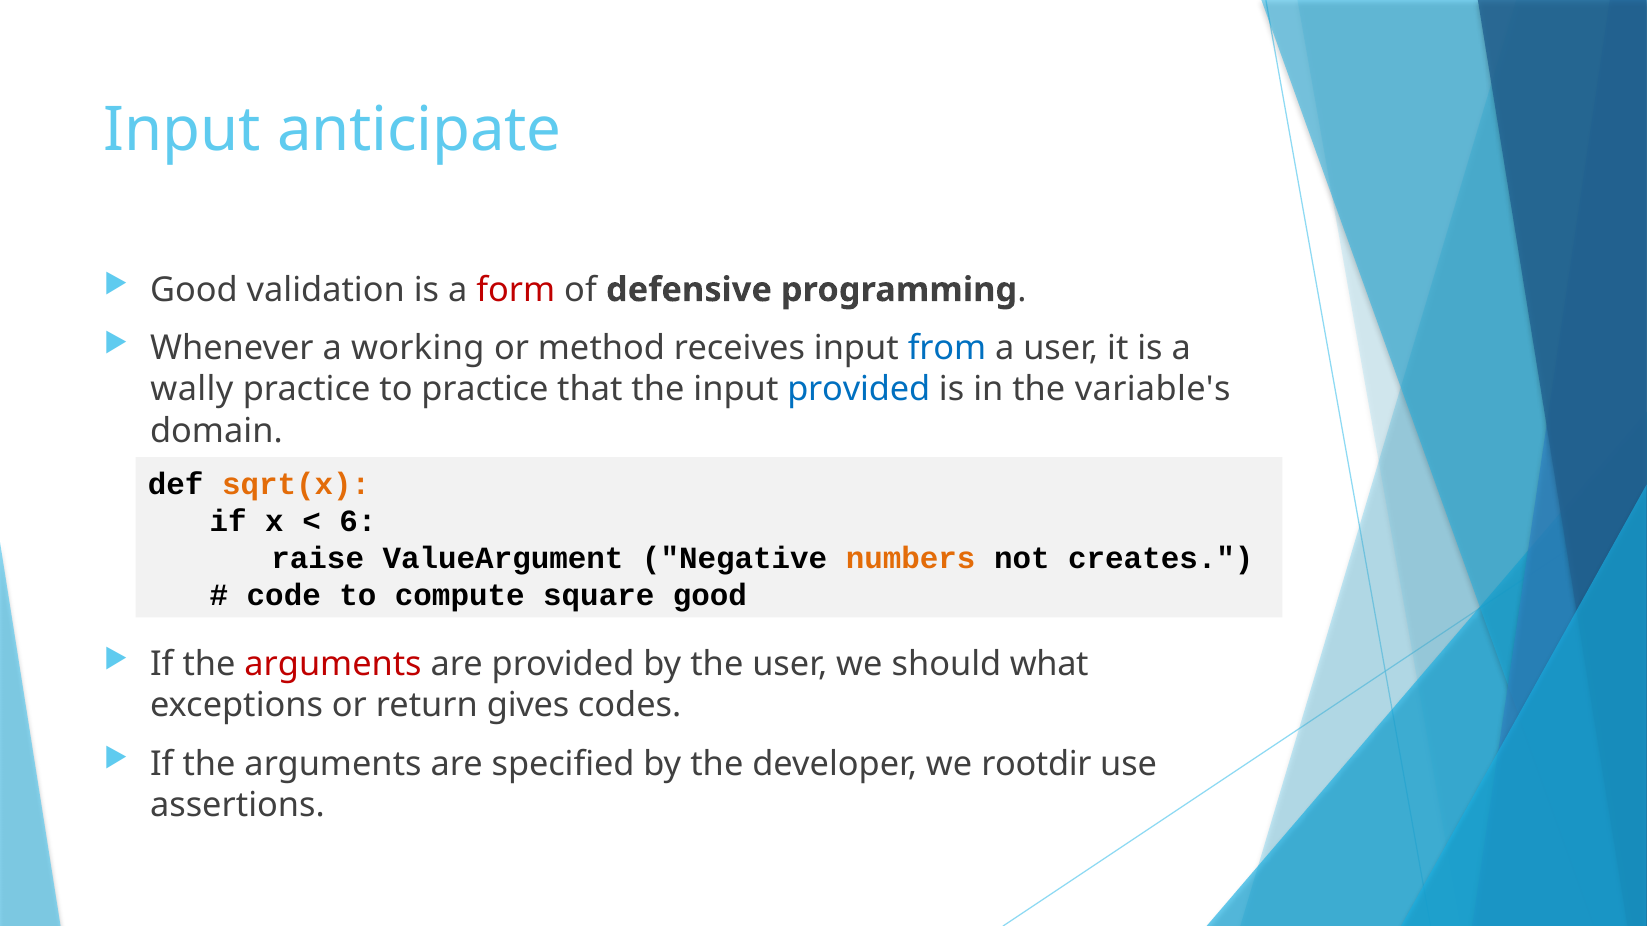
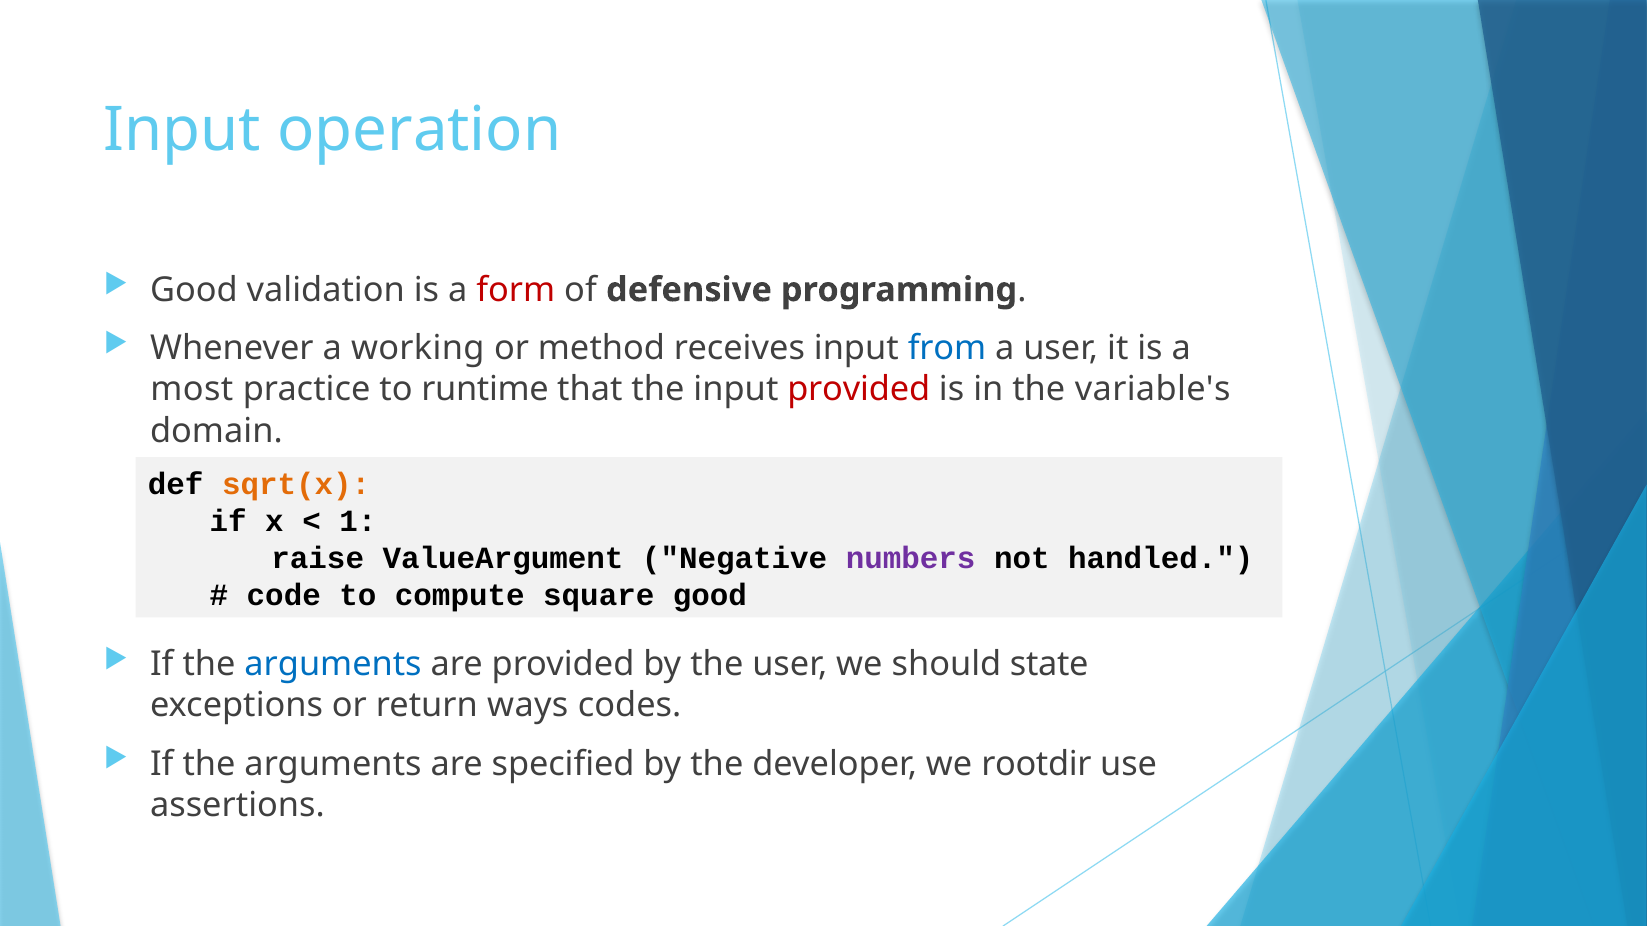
anticipate: anticipate -> operation (419, 130)
wally: wally -> most (192, 390)
to practice: practice -> runtime (485, 390)
provided colour: blue -> red (859, 390)
6: 6 -> 1 (358, 521)
numbers colour: orange -> purple (911, 558)
creates: creates -> handled (1161, 558)
arguments colour: red -> blue (333, 665)
what: what -> state (1049, 665)
gives: gives -> ways (528, 706)
